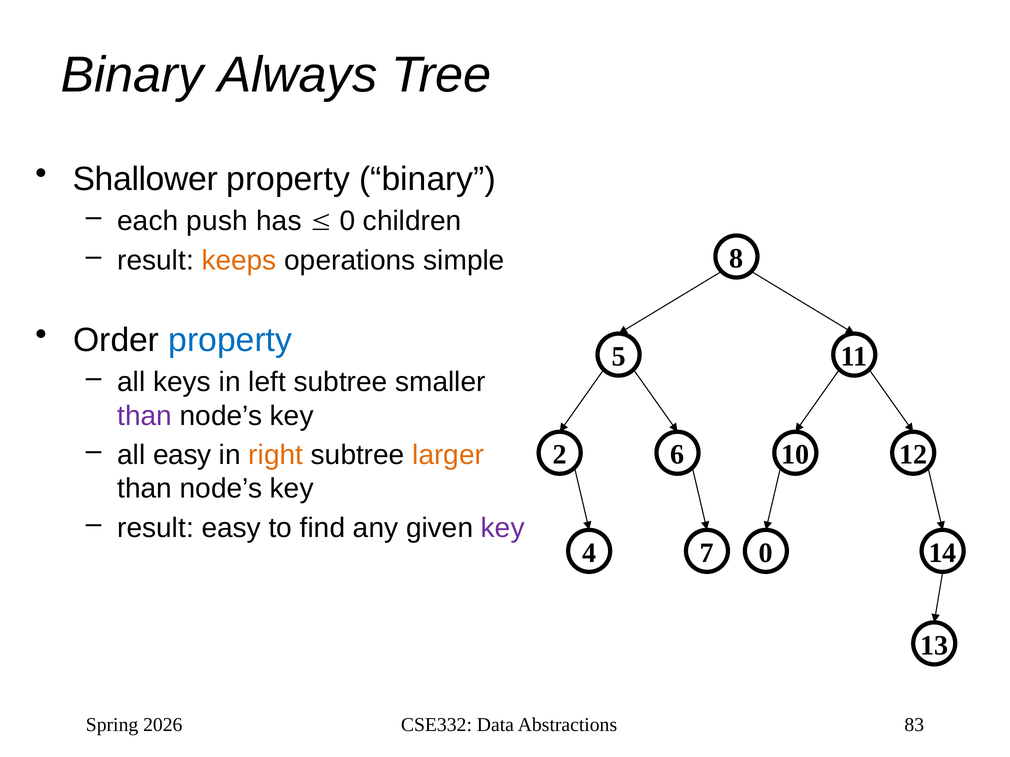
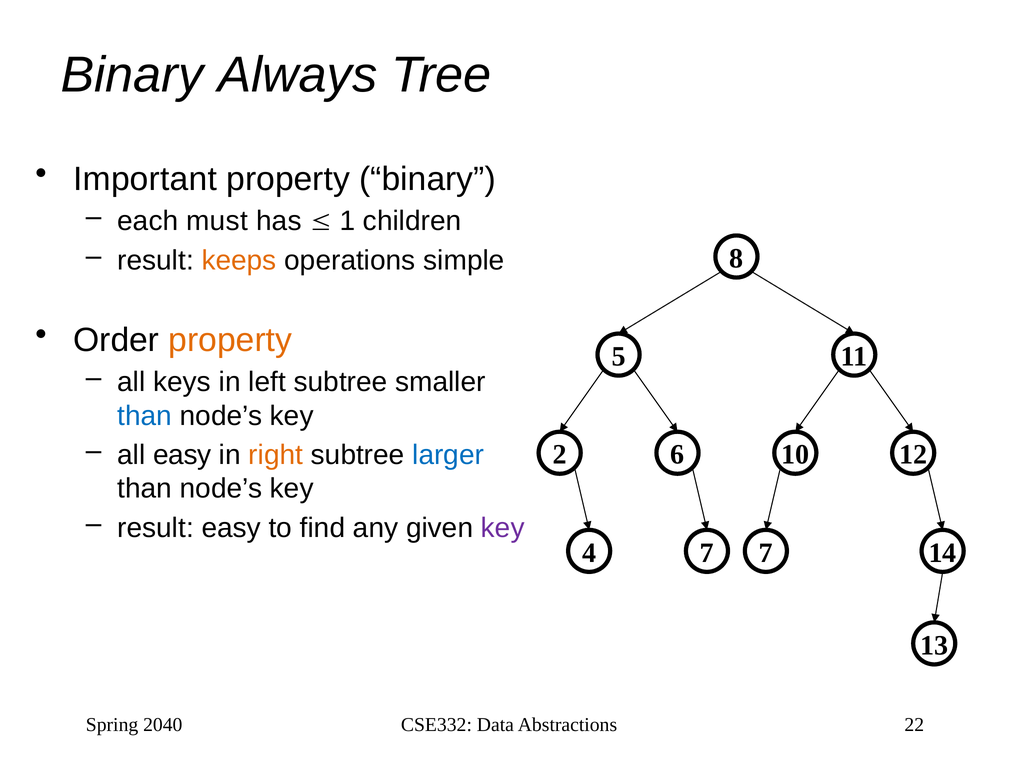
Shallower: Shallower -> Important (145, 179)
push: push -> must (217, 221)
0: 0 -> 1 (347, 221)
property colour: blue -> orange (230, 340)
than colour: purple -> blue (145, 416)
larger colour: orange -> blue (448, 455)
7 0: 0 -> 7 (766, 553)
2026: 2026 -> 2040 (163, 725)
83: 83 -> 22 (914, 725)
